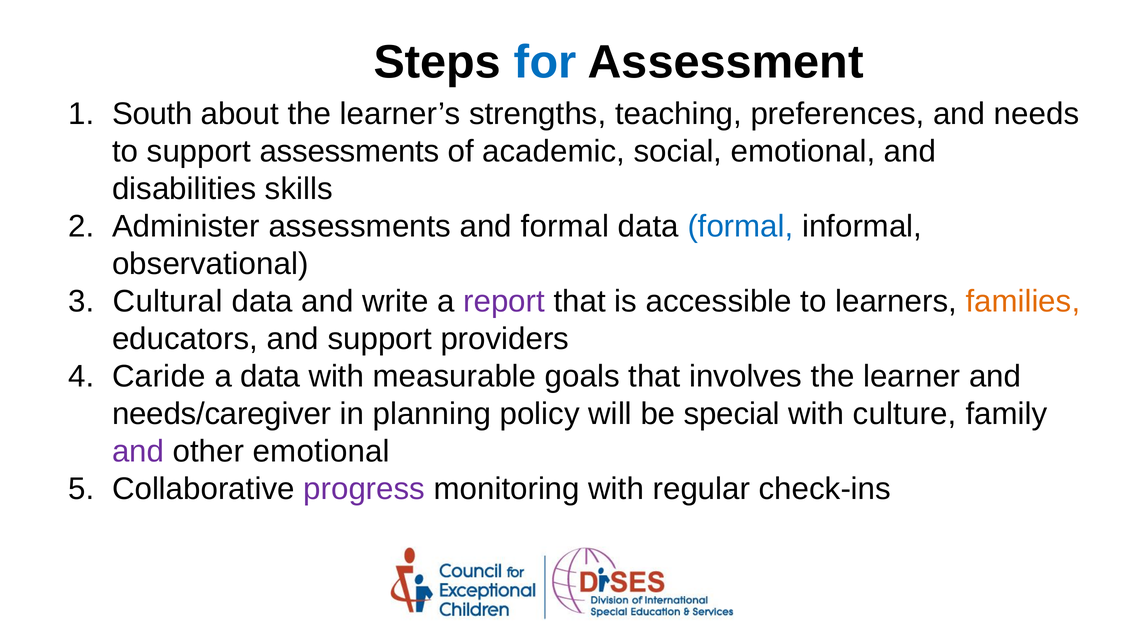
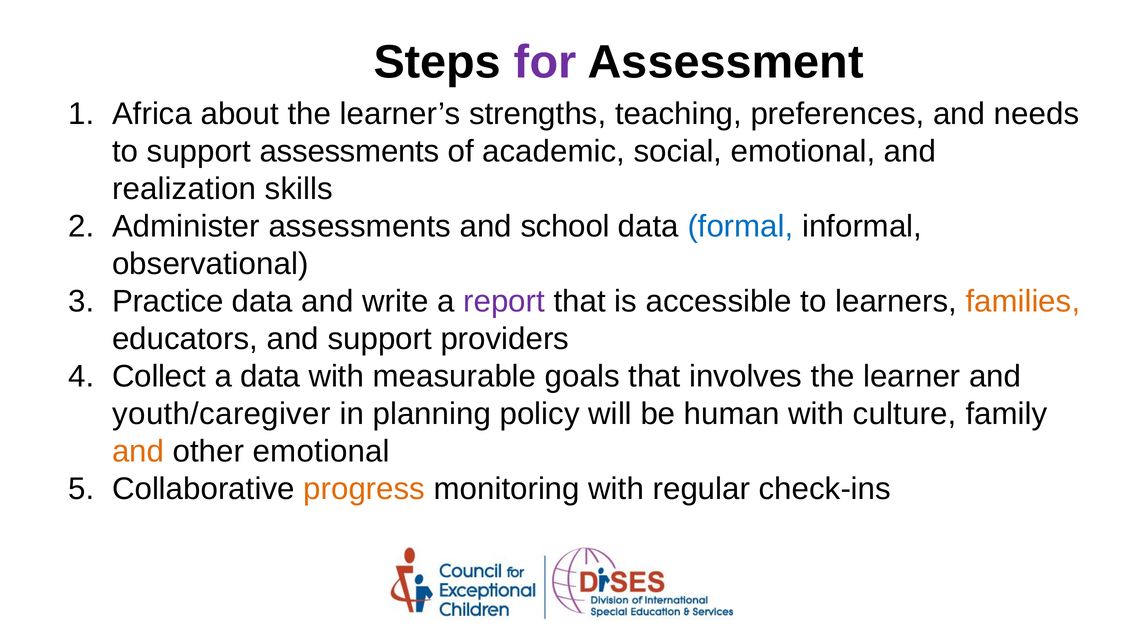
for colour: blue -> purple (545, 62)
South: South -> Africa (152, 114)
disabilities: disabilities -> realization (184, 189)
and formal: formal -> school (565, 226)
Cultural: Cultural -> Practice (168, 301)
Caride: Caride -> Collect (159, 376)
needs/caregiver: needs/caregiver -> youth/caregiver (221, 414)
special: special -> human (732, 414)
and colour: purple -> orange (138, 452)
progress colour: purple -> orange (364, 489)
